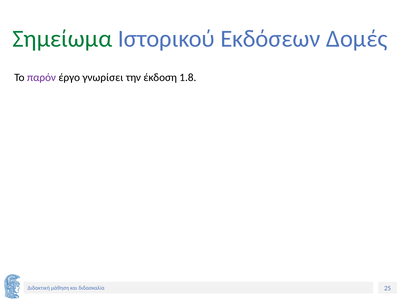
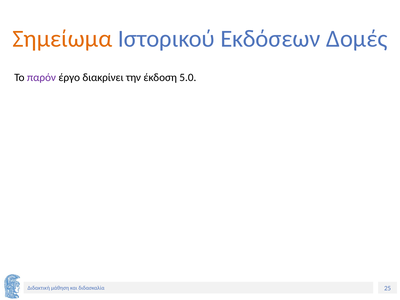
Σημείωμα colour: green -> orange (62, 39)
γνωρίσει: γνωρίσει -> διακρίνει (103, 78)
1.8: 1.8 -> 5.0 (188, 78)
